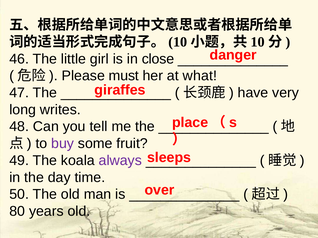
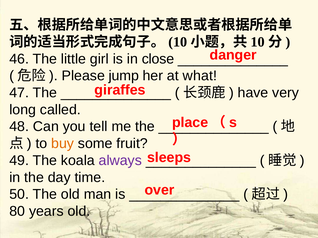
must: must -> jump (124, 76)
writes: writes -> called (60, 110)
buy colour: purple -> orange (63, 144)
